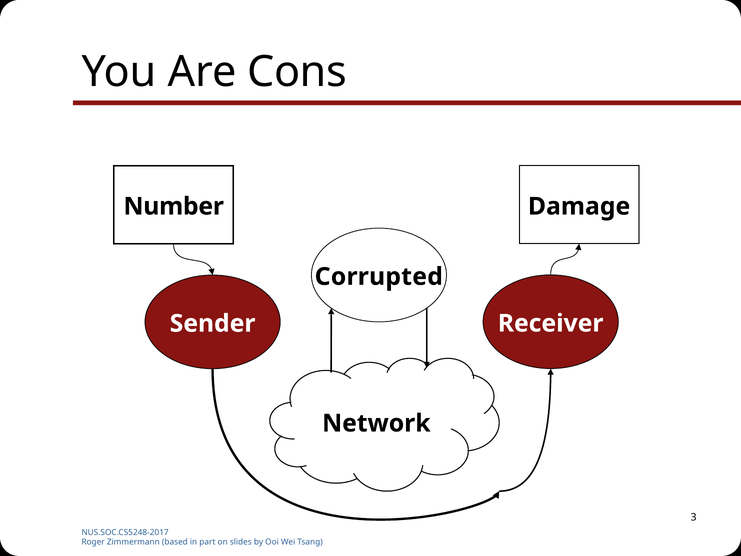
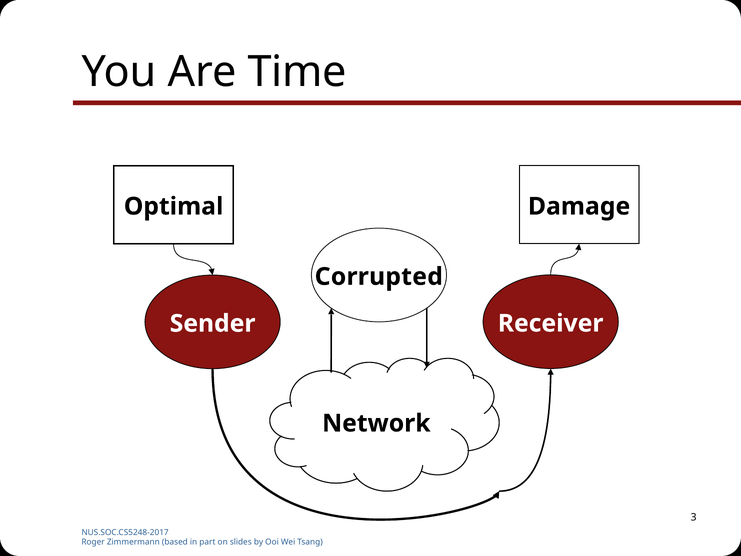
Cons: Cons -> Time (297, 72)
Number: Number -> Optimal (174, 206)
